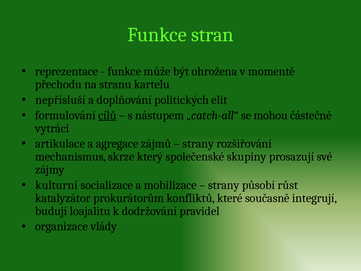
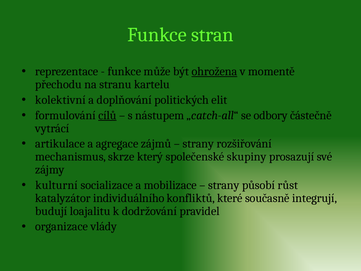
ohrožena underline: none -> present (214, 71)
nepřísluší: nepřísluší -> kolektivní (60, 100)
mohou: mohou -> odbory (271, 115)
prokurátorům: prokurátorům -> individuálního (129, 198)
